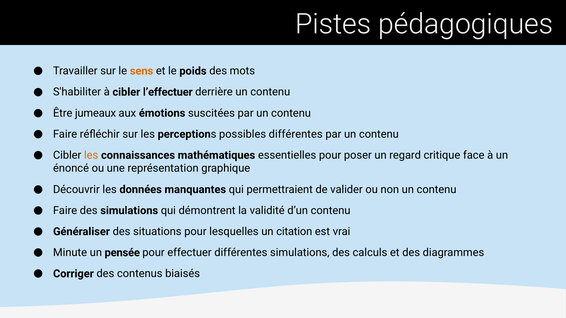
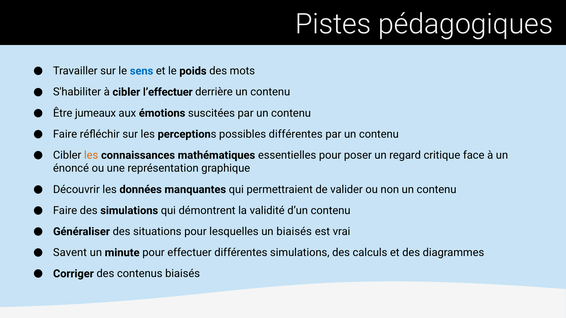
sens colour: orange -> blue (142, 71)
un citation: citation -> biaisés (294, 232)
Minute: Minute -> Savent (70, 253)
pensée: pensée -> minute (122, 253)
